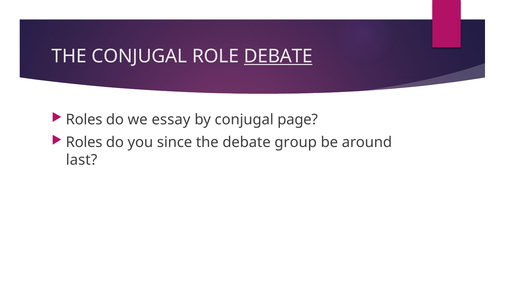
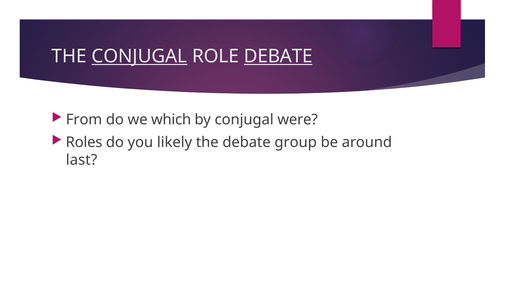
CONJUGAL underline: none -> present (139, 56)
Roles: Roles -> From (84, 120)
essay: essay -> which (171, 120)
page: page -> were (298, 120)
since: since -> likely (175, 142)
